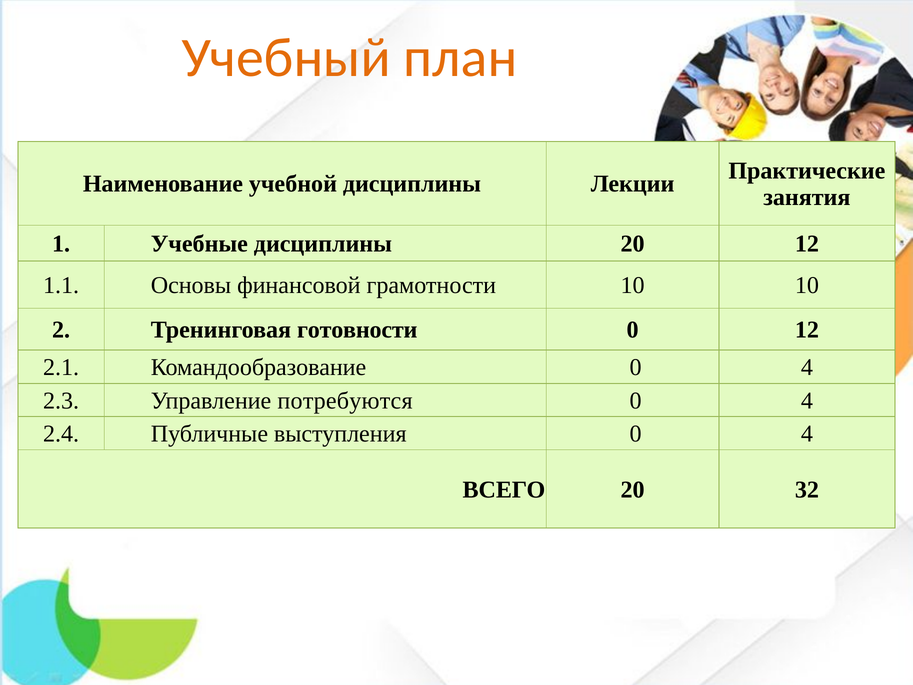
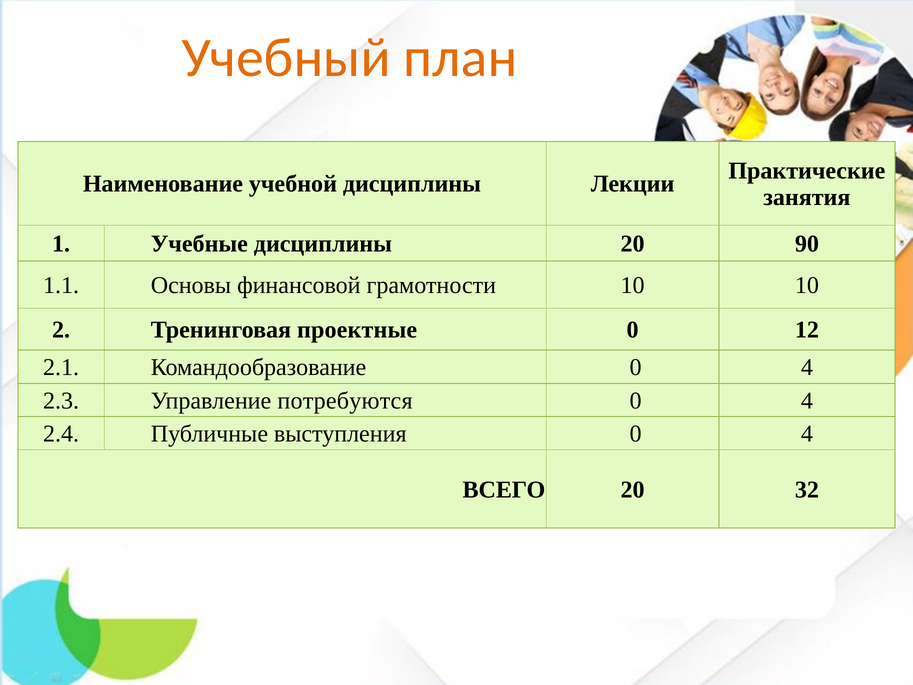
20 12: 12 -> 90 (807, 244)
готовности: готовности -> проектные (357, 330)
